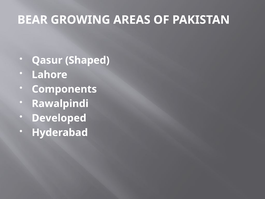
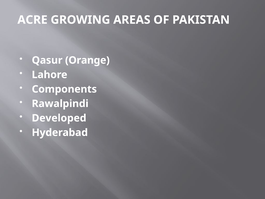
BEAR: BEAR -> ACRE (32, 20)
Shaped: Shaped -> Orange (87, 60)
